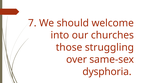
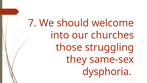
over: over -> they (77, 59)
